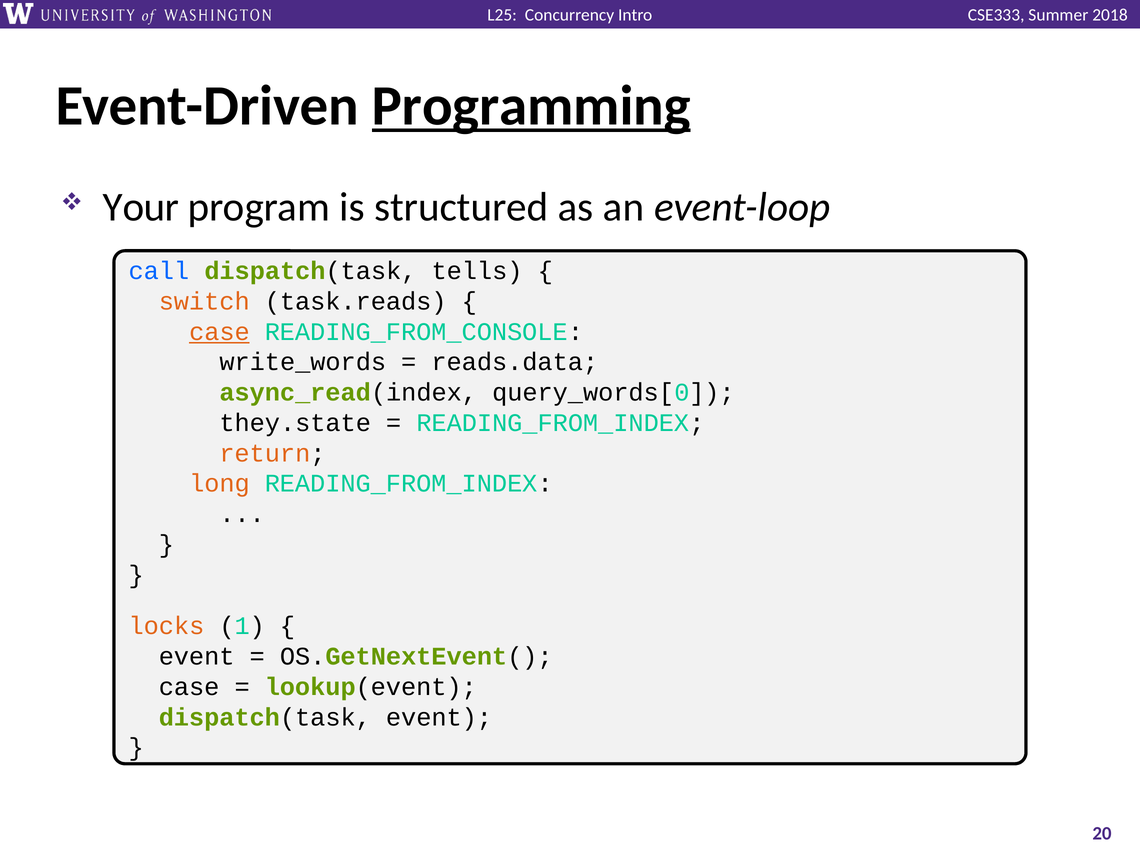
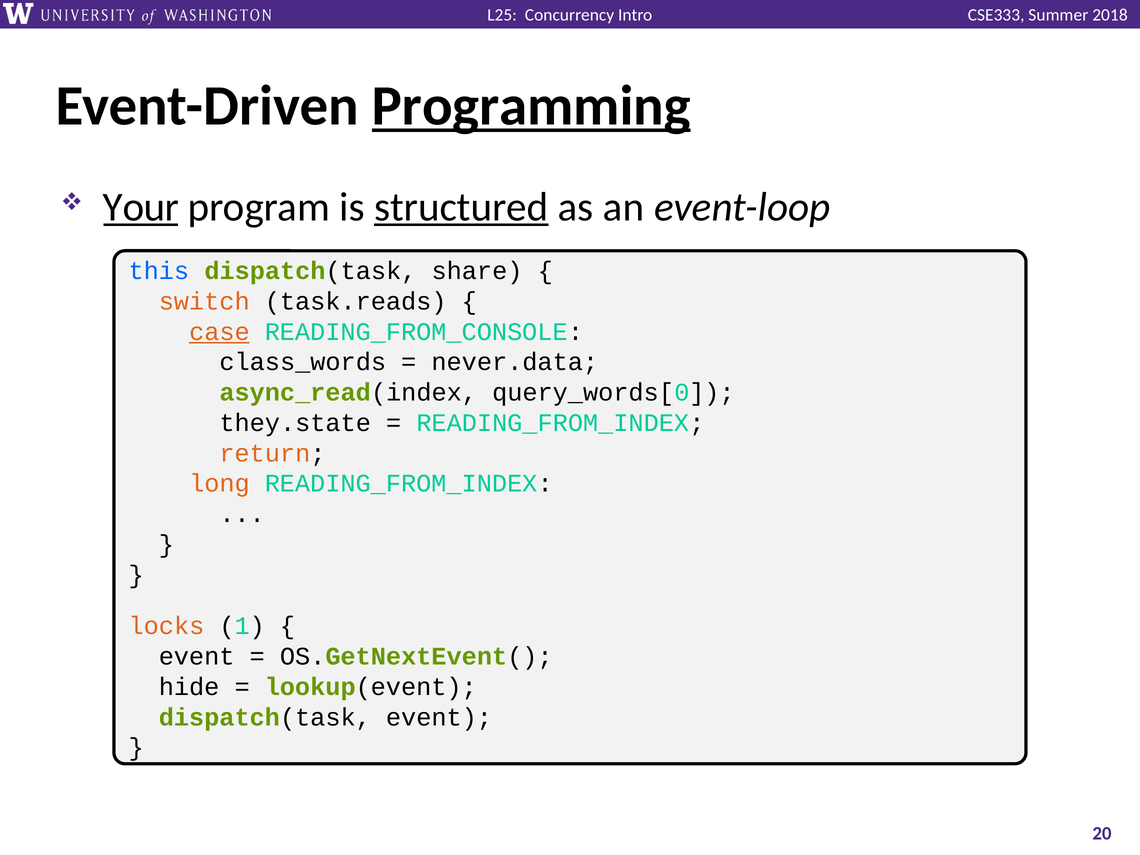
Your underline: none -> present (141, 207)
structured underline: none -> present (461, 207)
call: call -> this (159, 271)
tells: tells -> share (477, 271)
write_words: write_words -> class_words (303, 362)
reads.data: reads.data -> never.data (515, 362)
case: case -> hide (189, 687)
